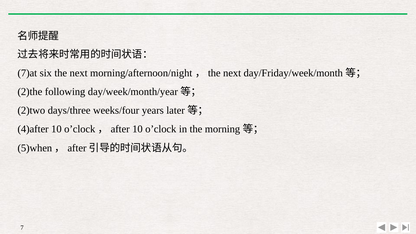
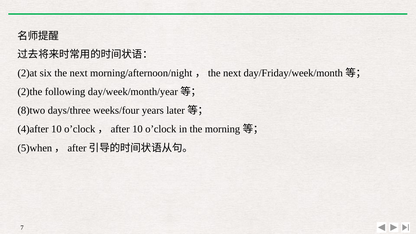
7)at: 7)at -> 2)at (27, 73)
2)two: 2)two -> 8)two (31, 111)
